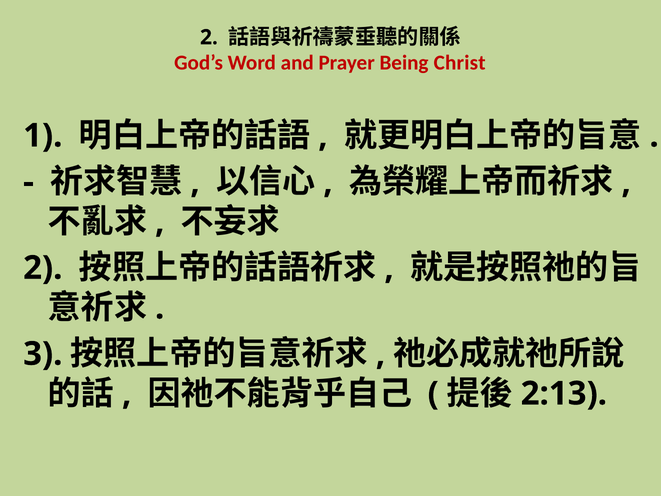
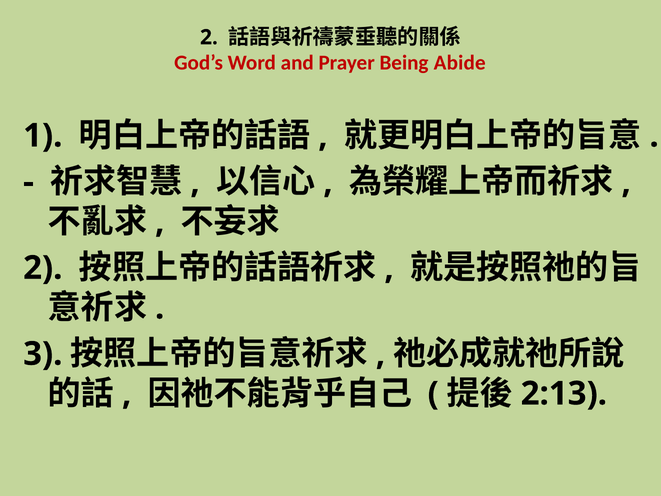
Christ: Christ -> Abide (460, 63)
